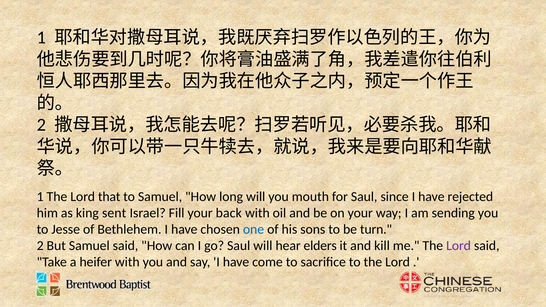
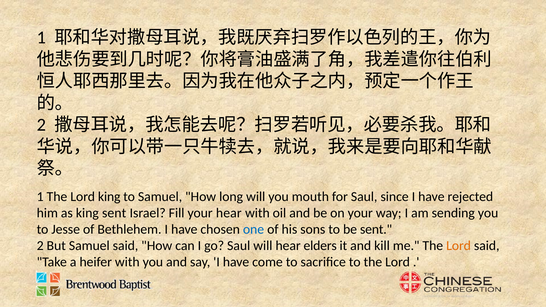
Lord that: that -> king (109, 197)
your back: back -> hear (229, 213)
be turn: turn -> sent (376, 229)
Lord colour: purple -> orange (459, 246)
